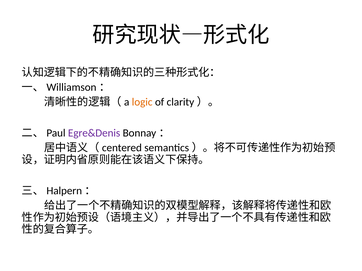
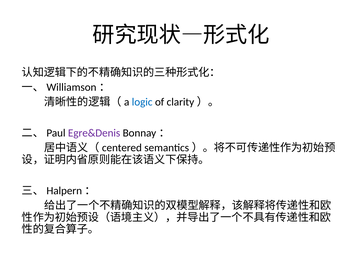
logic colour: orange -> blue (142, 102)
